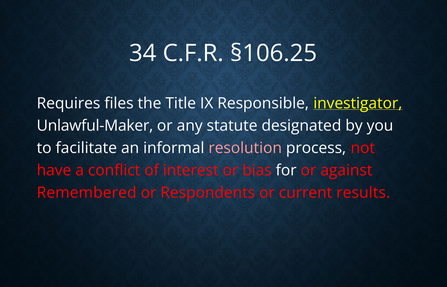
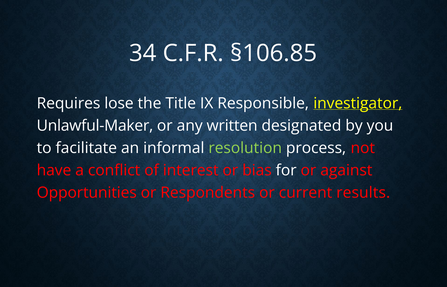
§106.25: §106.25 -> §106.85 (274, 53)
files: files -> lose (119, 104)
statute: statute -> written (232, 126)
resolution colour: pink -> light green (245, 148)
Remembered: Remembered -> Opportunities (87, 193)
